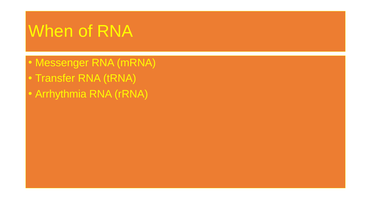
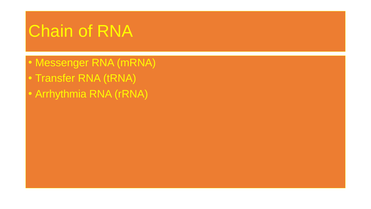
When: When -> Chain (51, 31)
